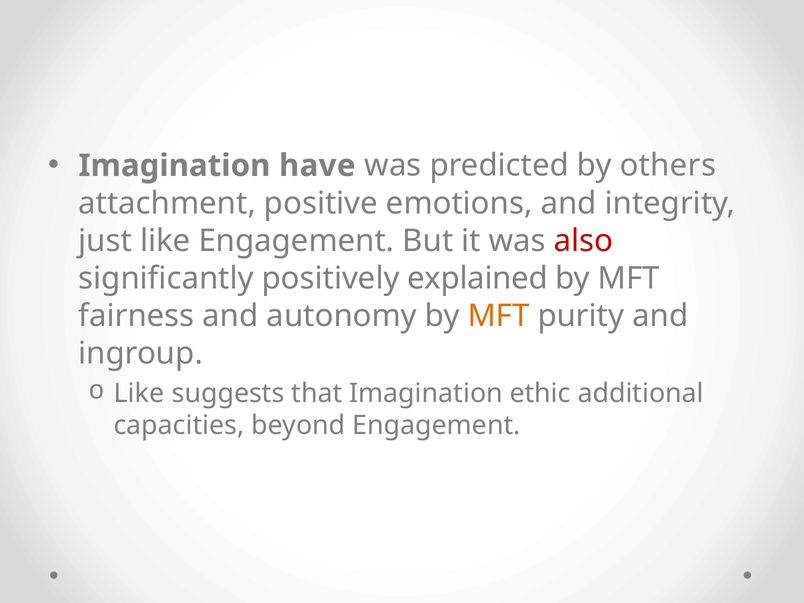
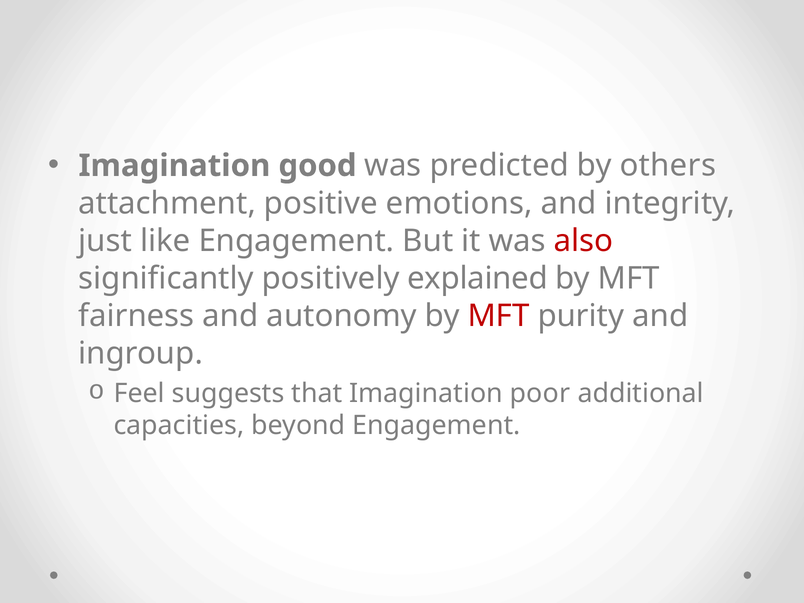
have: have -> good (317, 166)
MFT colour: orange -> red (499, 316)
Like: Like -> Feel (139, 393)
ethic: ethic -> poor (540, 393)
